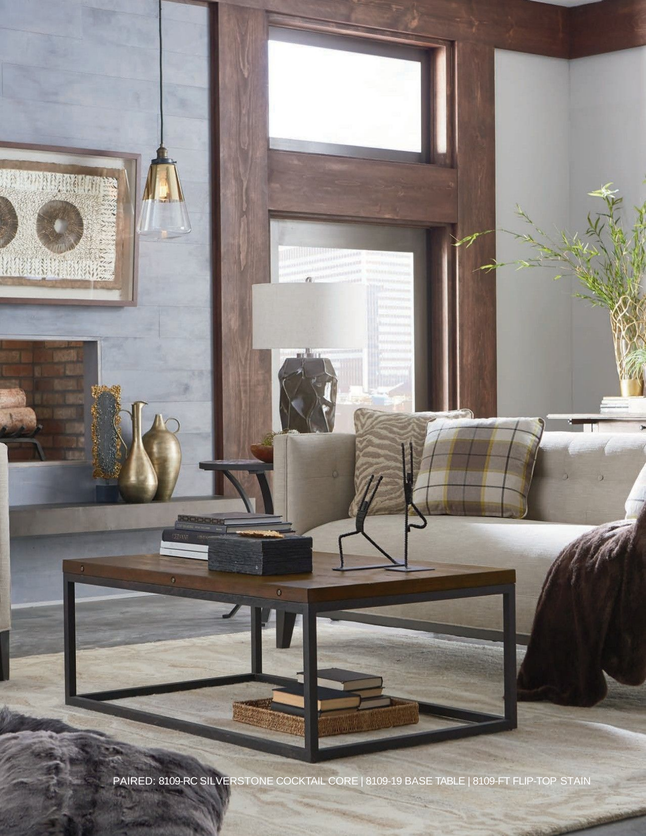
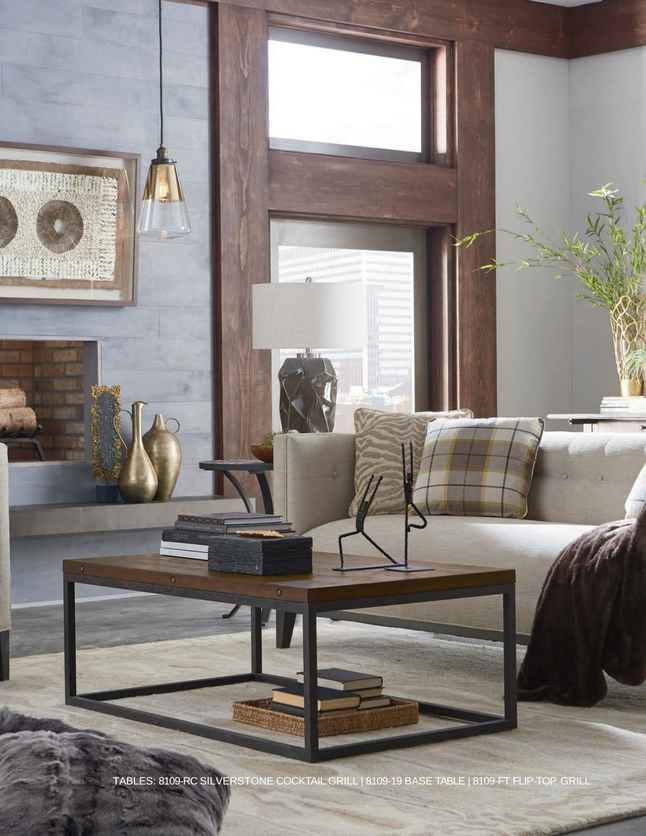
PAIRED: PAIRED -> TABLES (134, 781)
COCKTAIL CORE: CORE -> GRILL (343, 781)
FLIP-TOP STAIN: STAIN -> GRILL (576, 781)
